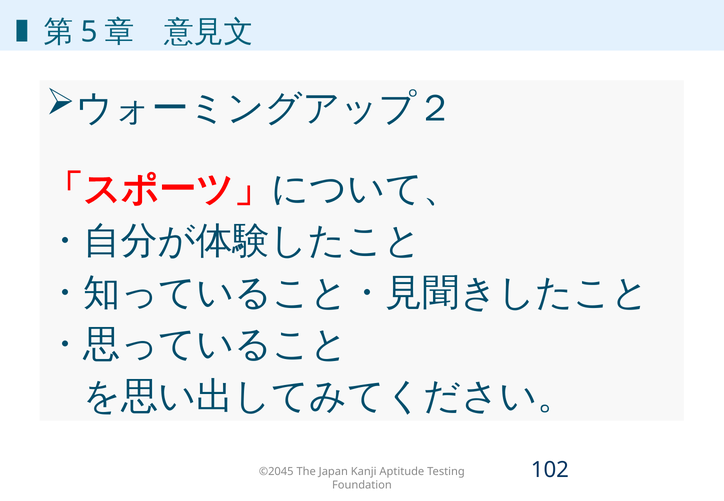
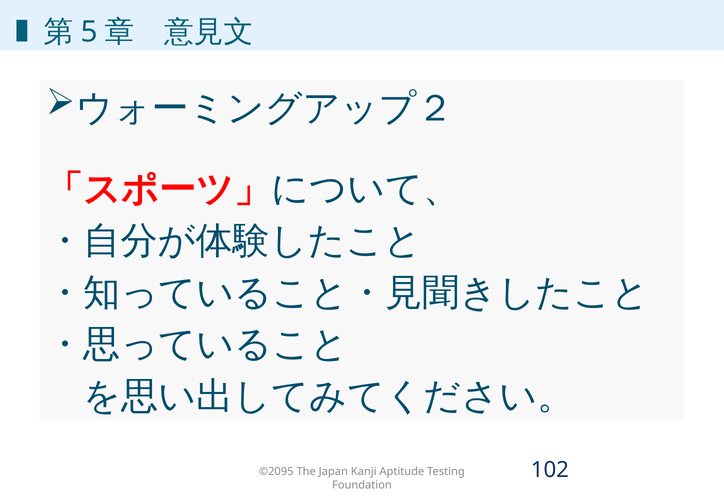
©2045: ©2045 -> ©2095 (276, 472)
